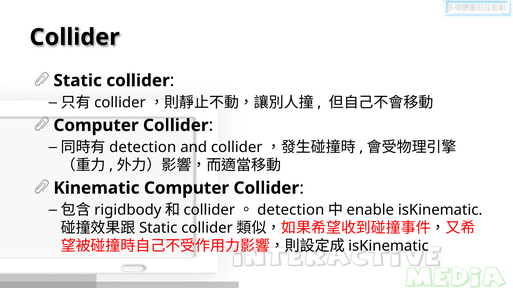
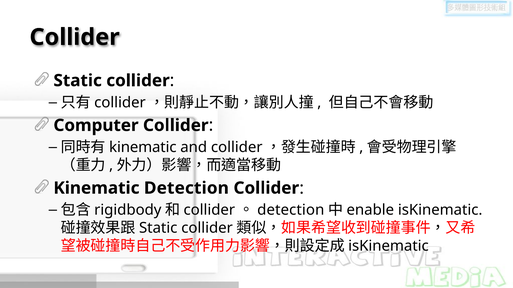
detection: detection -> kinematic (143, 148)
Kinematic Computer: Computer -> Detection (186, 188)
